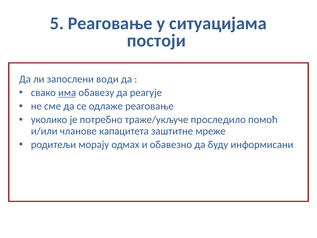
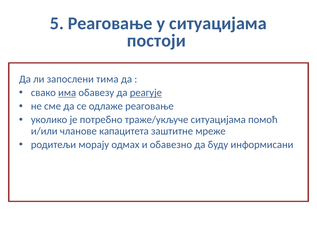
води: води -> тима (107, 79)
реагује underline: none -> present (146, 93)
траже/укључе проследило: проследило -> ситуацијама (218, 120)
